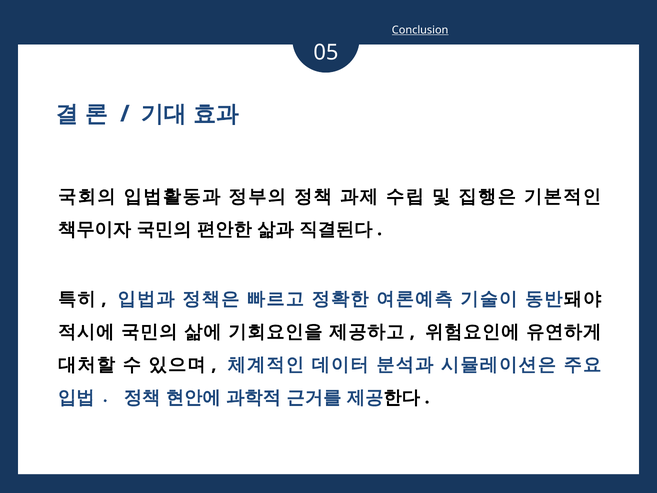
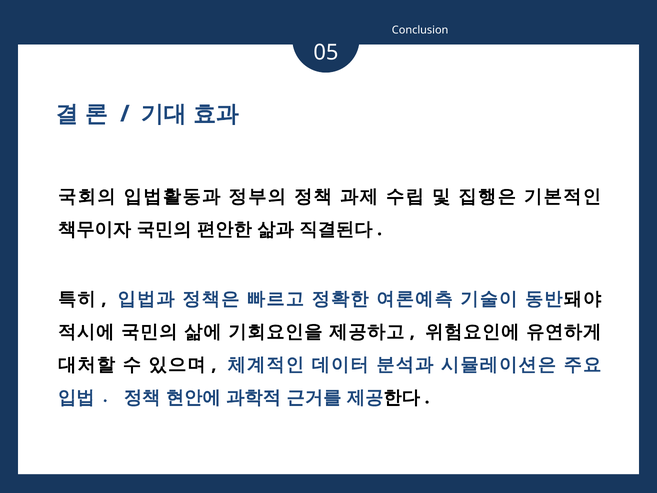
Conclusion underline: present -> none (420, 30)
